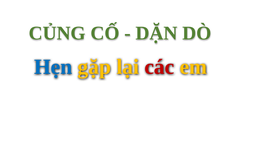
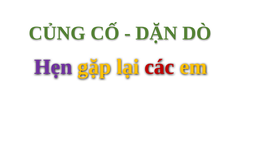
Hẹn colour: blue -> purple (53, 67)
